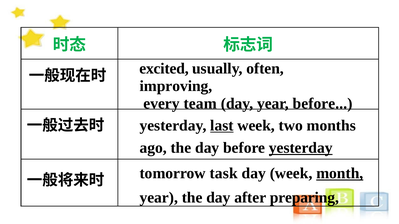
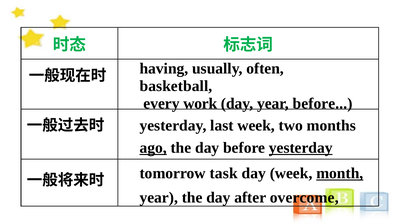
excited: excited -> having (164, 69)
improving: improving -> basketball (176, 86)
team: team -> work (200, 104)
last underline: present -> none (222, 126)
ago underline: none -> present (153, 148)
preparing: preparing -> overcome (304, 198)
